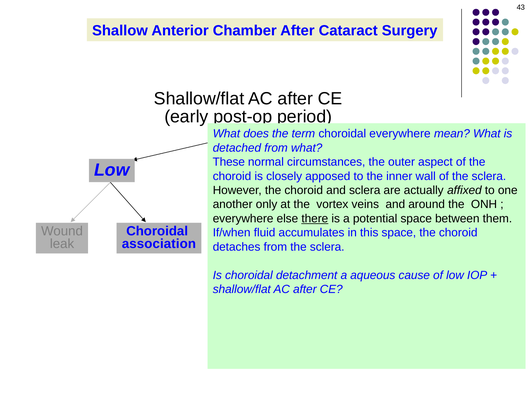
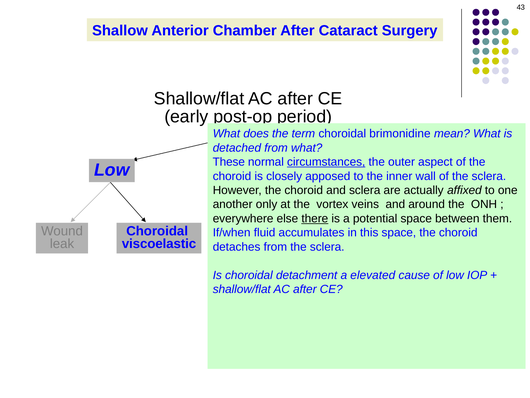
choroidal everywhere: everywhere -> brimonidine (400, 134)
circumstances underline: none -> present (326, 162)
association: association -> viscoelastic (159, 244)
aqueous: aqueous -> elevated (373, 275)
